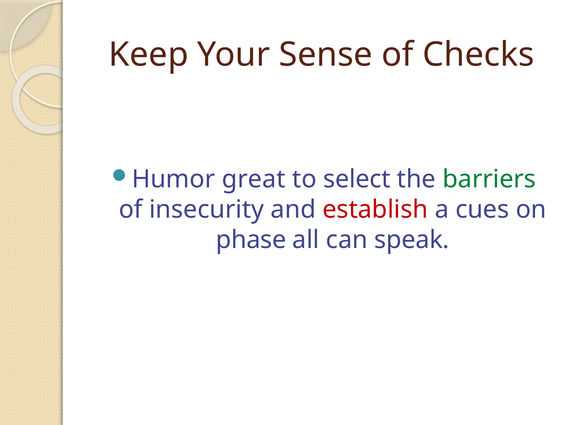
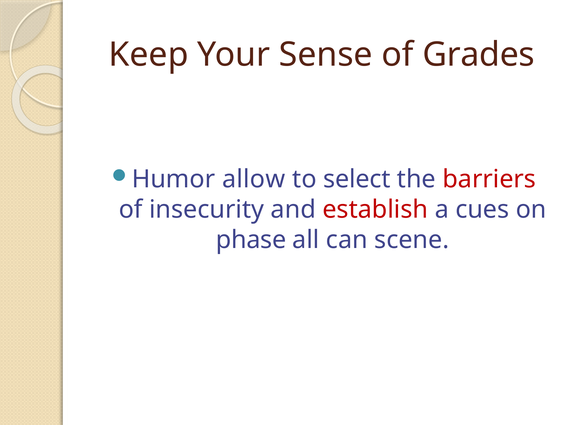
Checks: Checks -> Grades (479, 55)
great: great -> allow (254, 179)
barriers colour: green -> red (489, 179)
speak: speak -> scene (412, 240)
